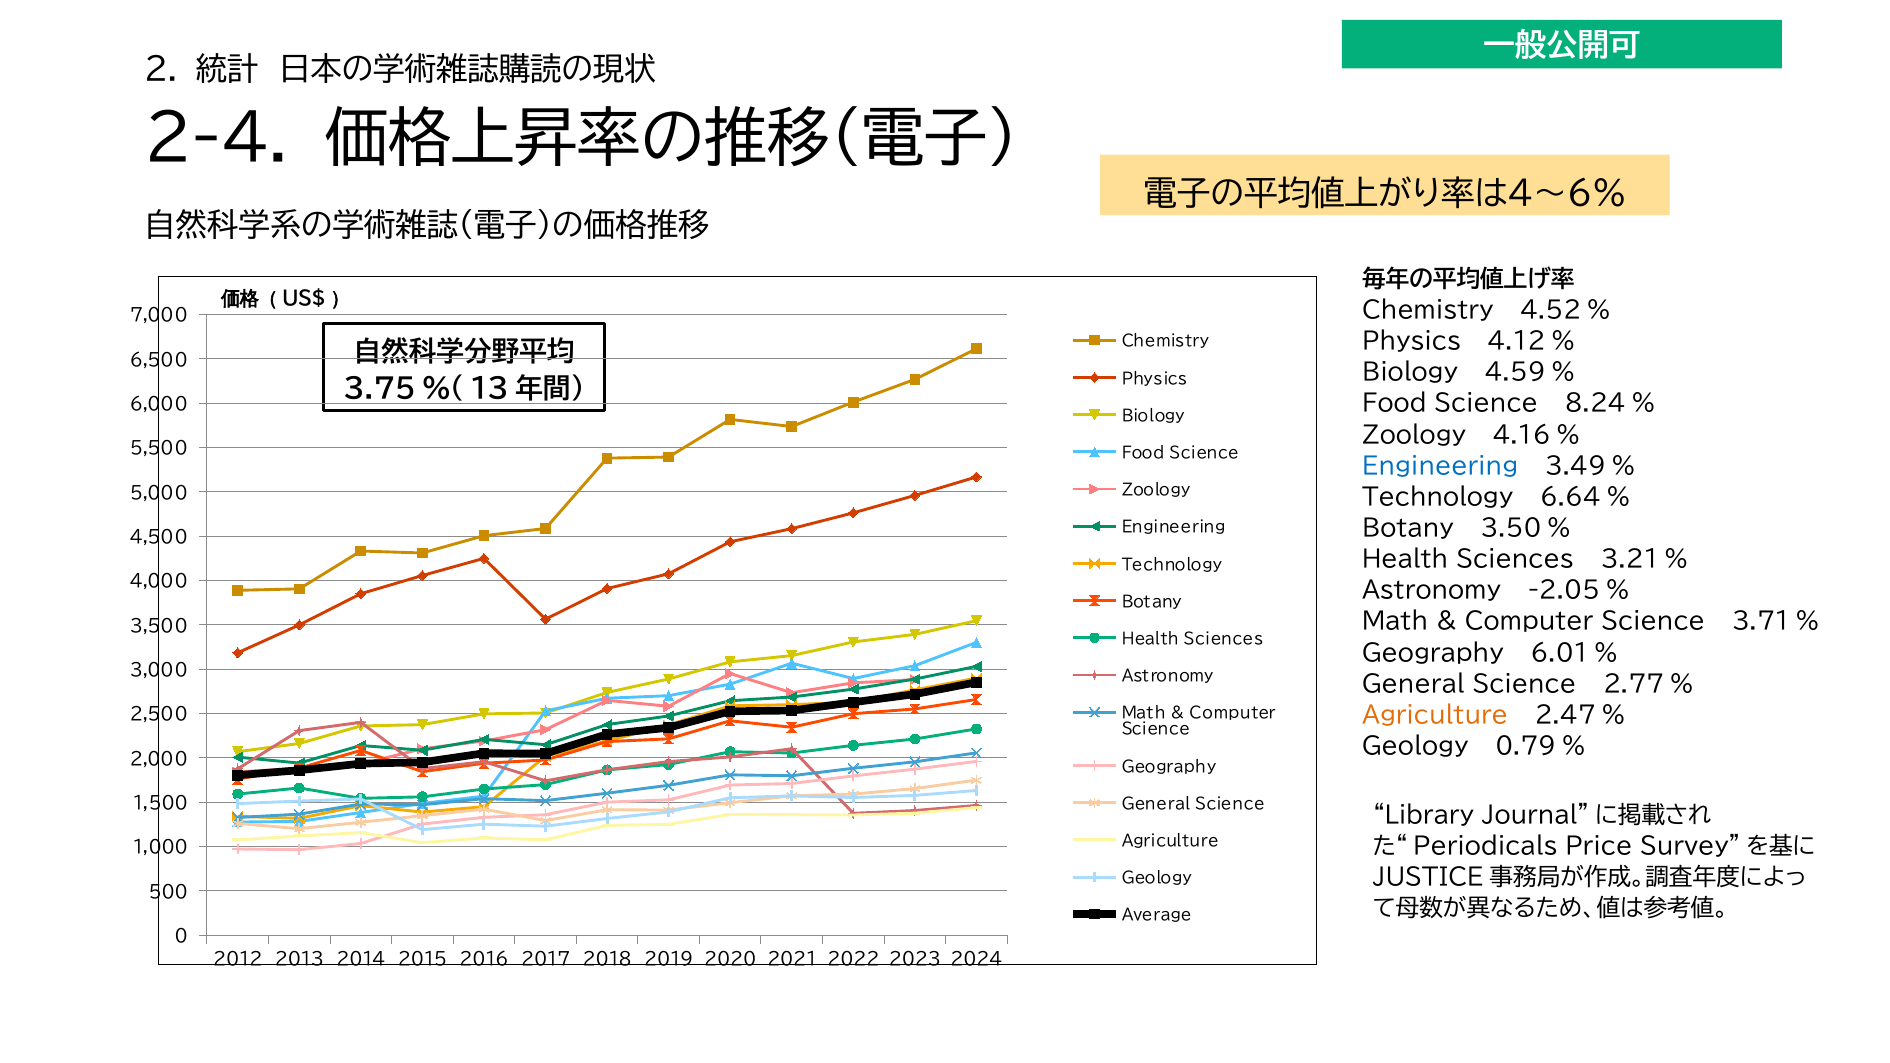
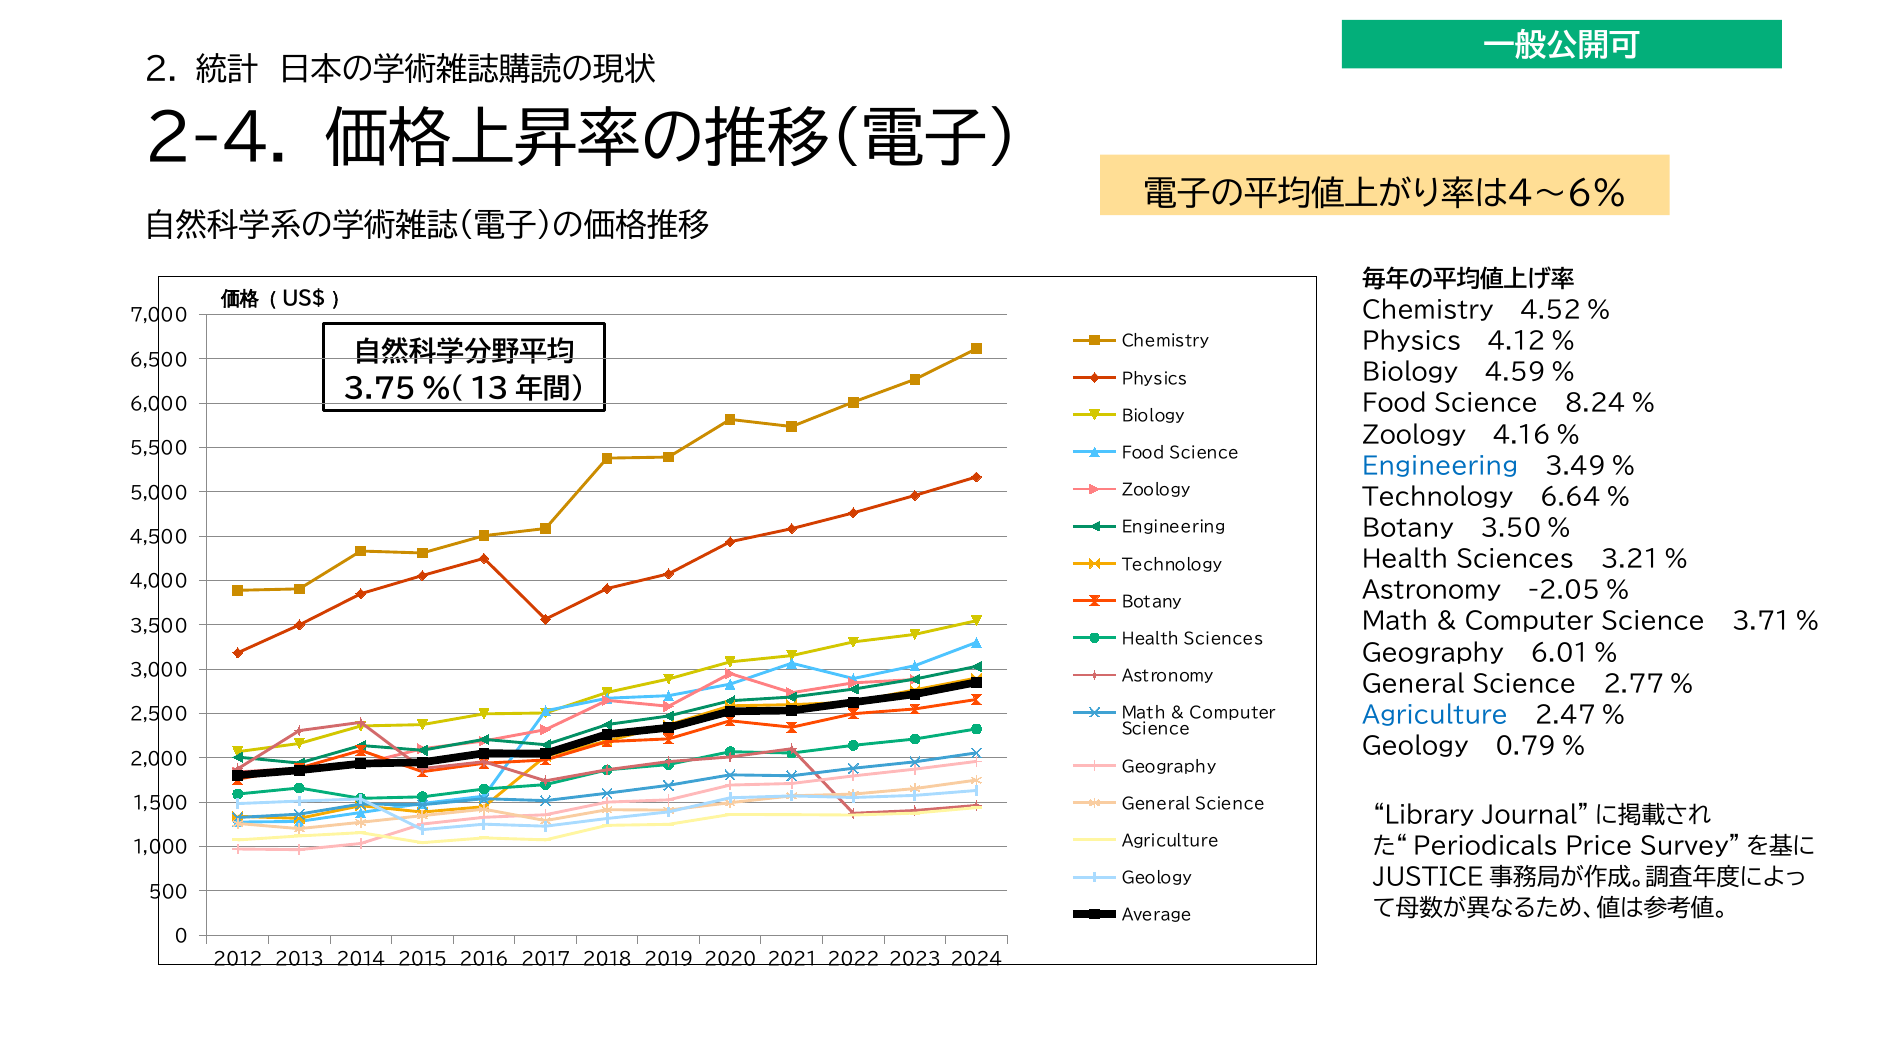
Agriculture colour: orange -> blue (1435, 716)
